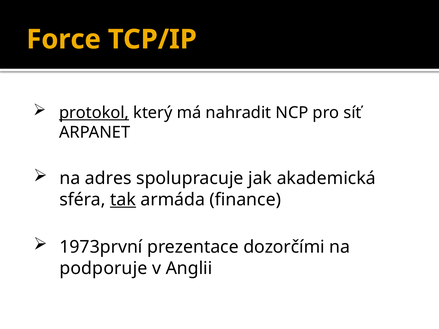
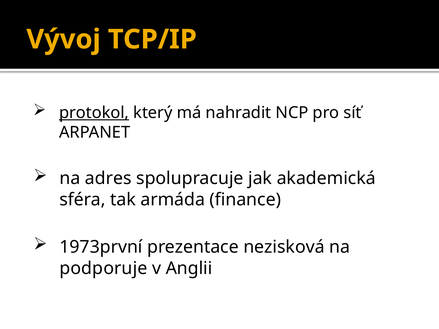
Force: Force -> Vývoj (64, 39)
tak underline: present -> none (123, 200)
dozorčími: dozorčími -> nezisková (284, 247)
